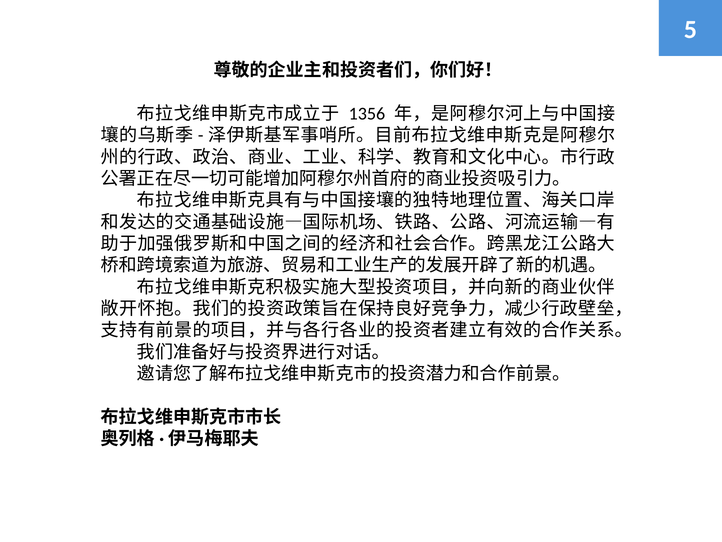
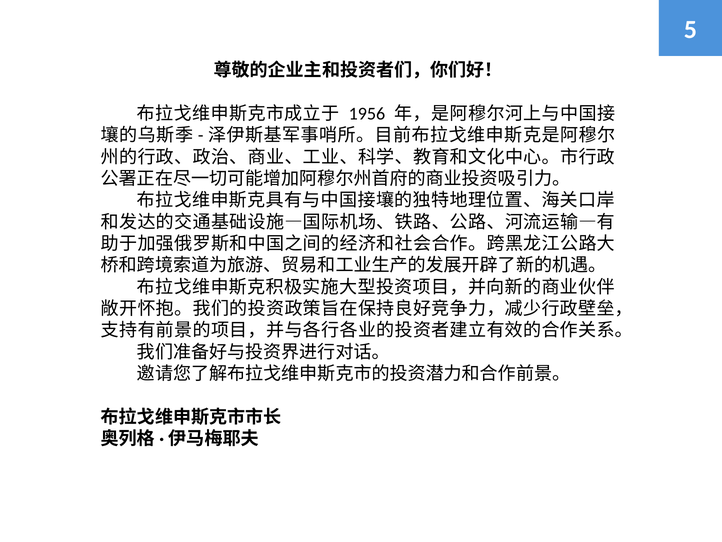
1356: 1356 -> 1956 (367, 114)
